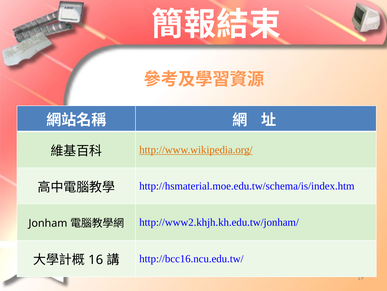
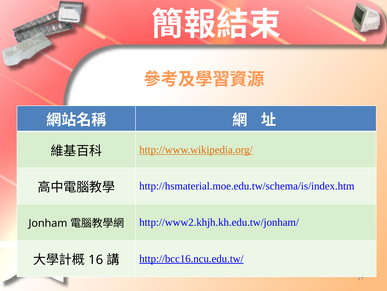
http://bcc16.ncu.edu.tw/ underline: none -> present (191, 258)
